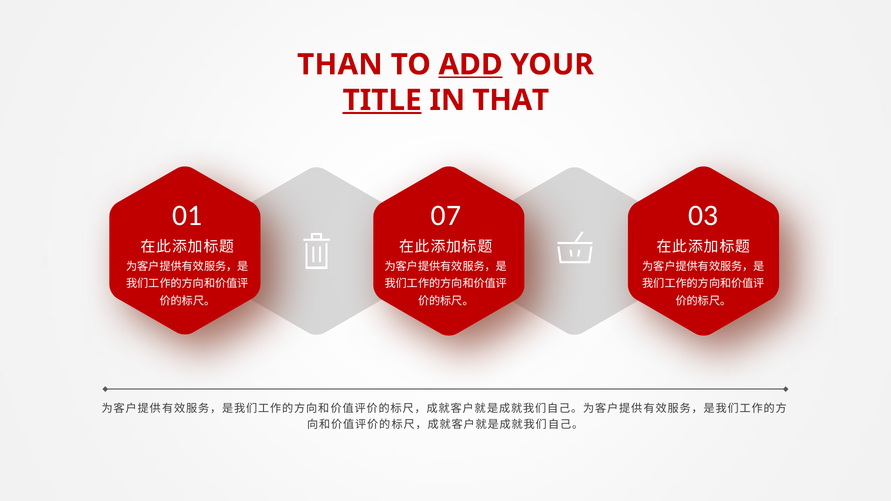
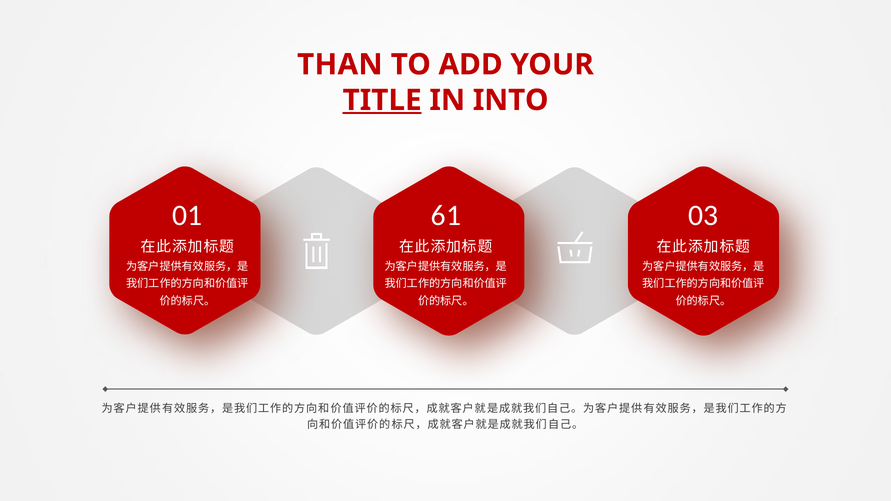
ADD underline: present -> none (471, 65)
THAT: THAT -> INTO (511, 100)
07: 07 -> 61 (446, 215)
